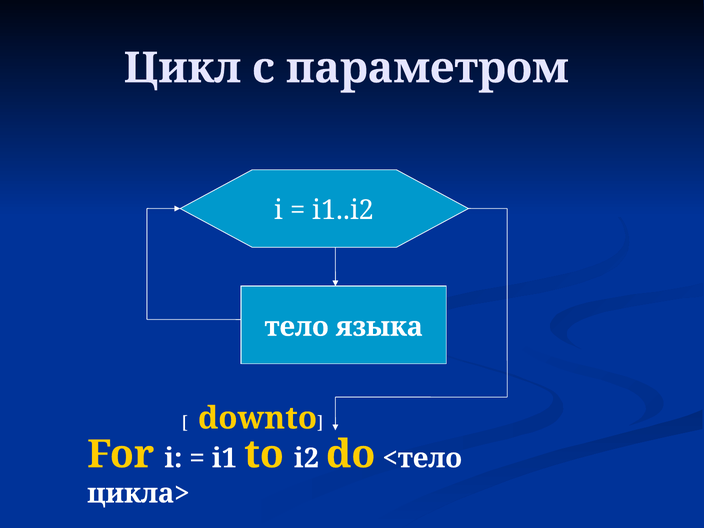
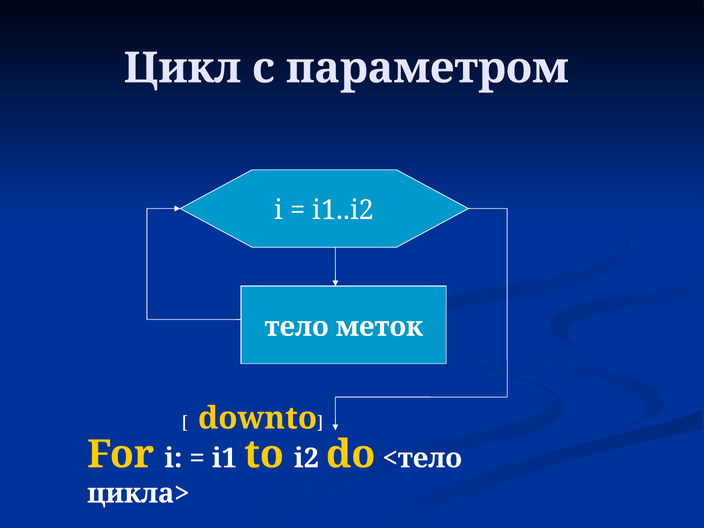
языка: языка -> меток (379, 327)
